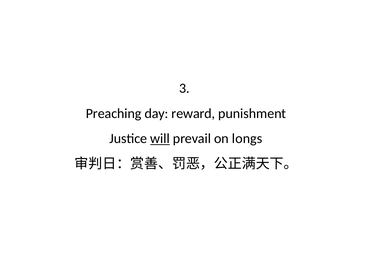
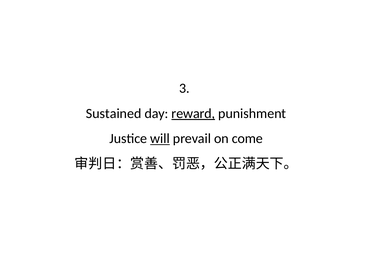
Preaching: Preaching -> Sustained (114, 113)
reward underline: none -> present (193, 113)
longs: longs -> come (247, 139)
